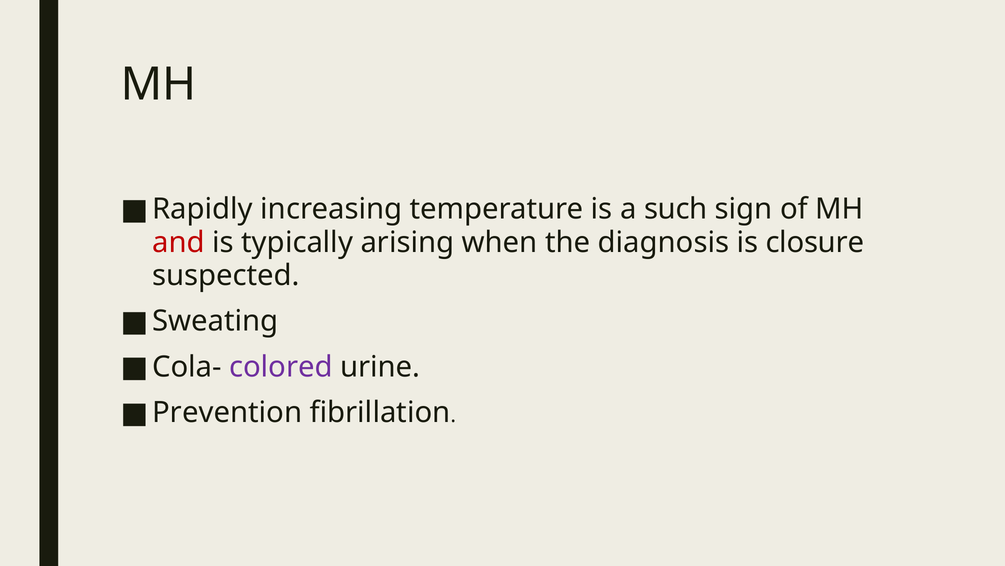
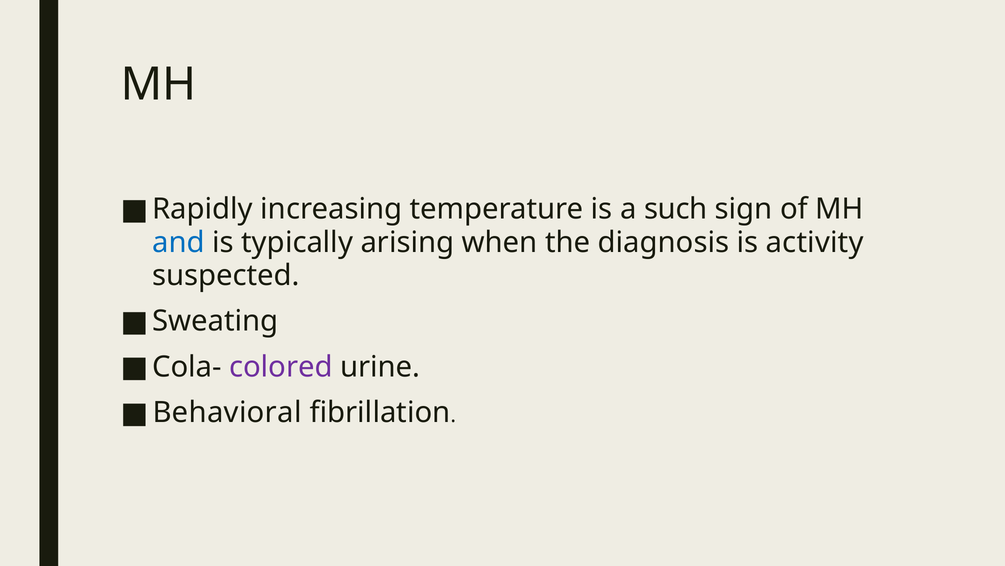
and colour: red -> blue (179, 242)
closure: closure -> activity (815, 242)
Prevention: Prevention -> Behavioral (227, 412)
